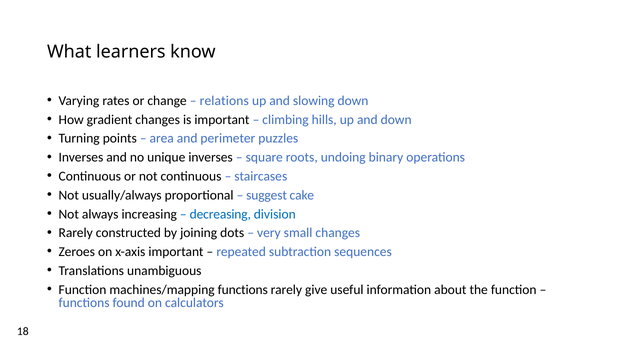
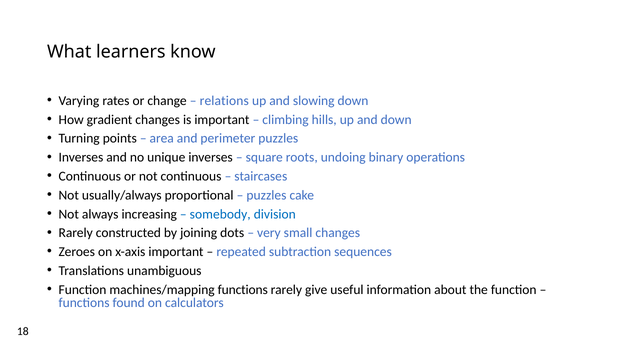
suggest: suggest -> puzzles (266, 195)
decreasing: decreasing -> somebody (220, 214)
